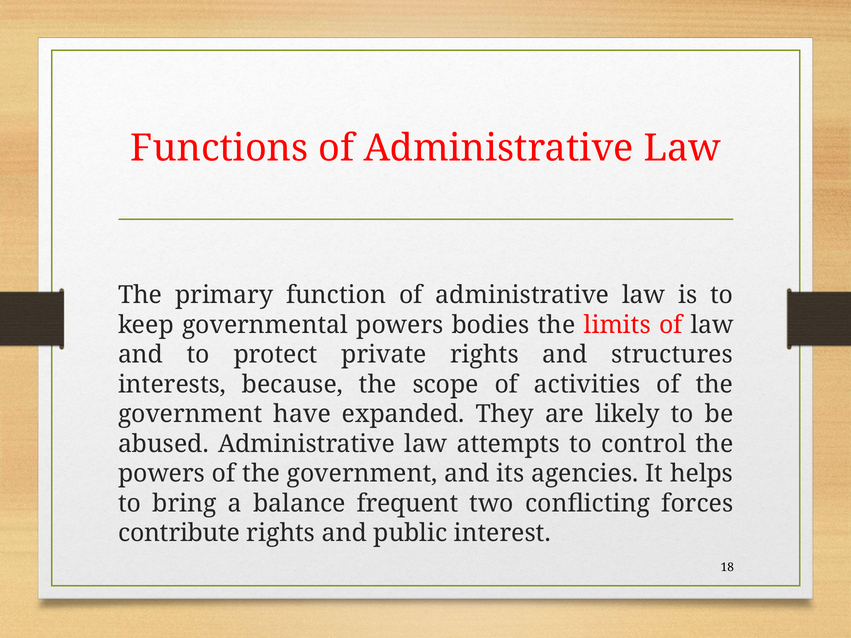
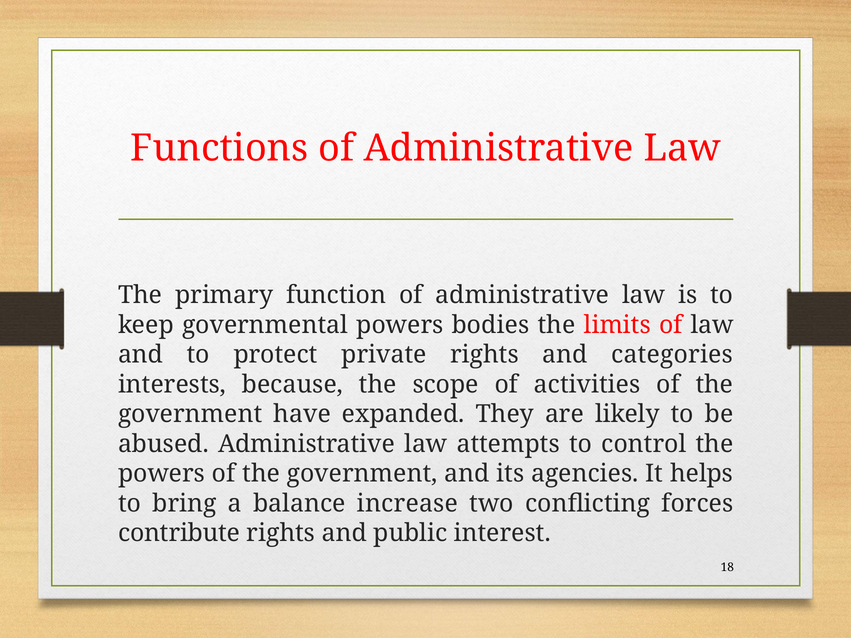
structures: structures -> categories (672, 355)
frequent: frequent -> increase (407, 504)
